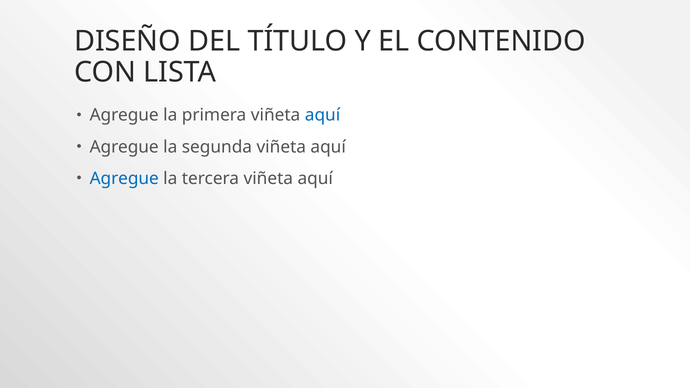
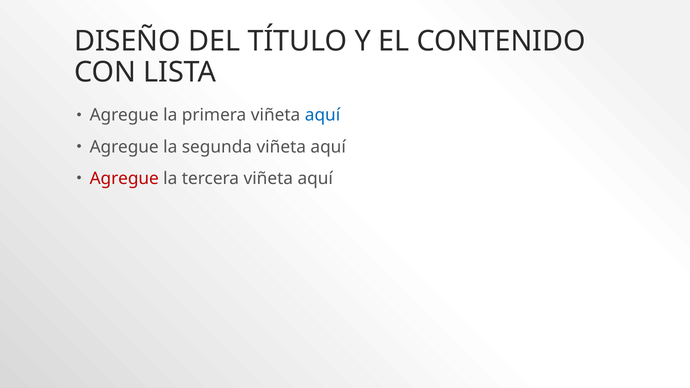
Agregue colour: blue -> red (124, 178)
